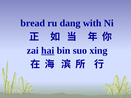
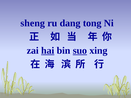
bread: bread -> sheng (33, 23)
with: with -> tong (92, 23)
suo underline: none -> present (80, 51)
